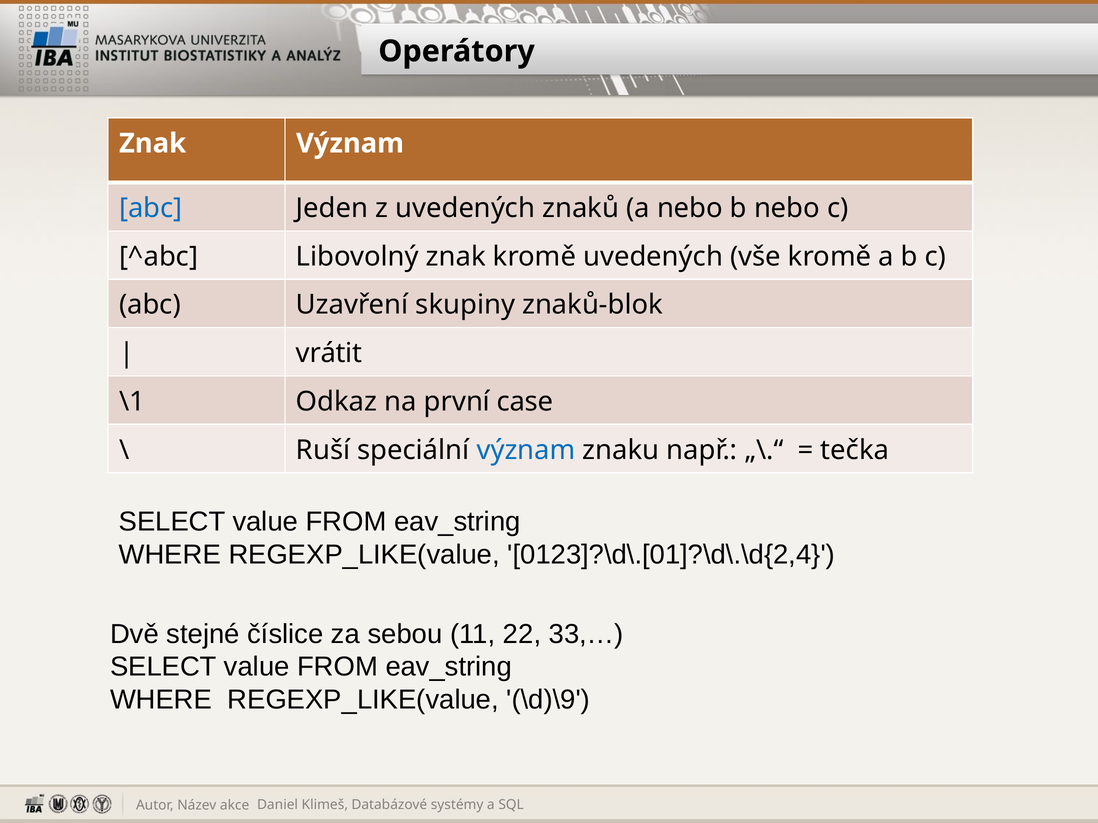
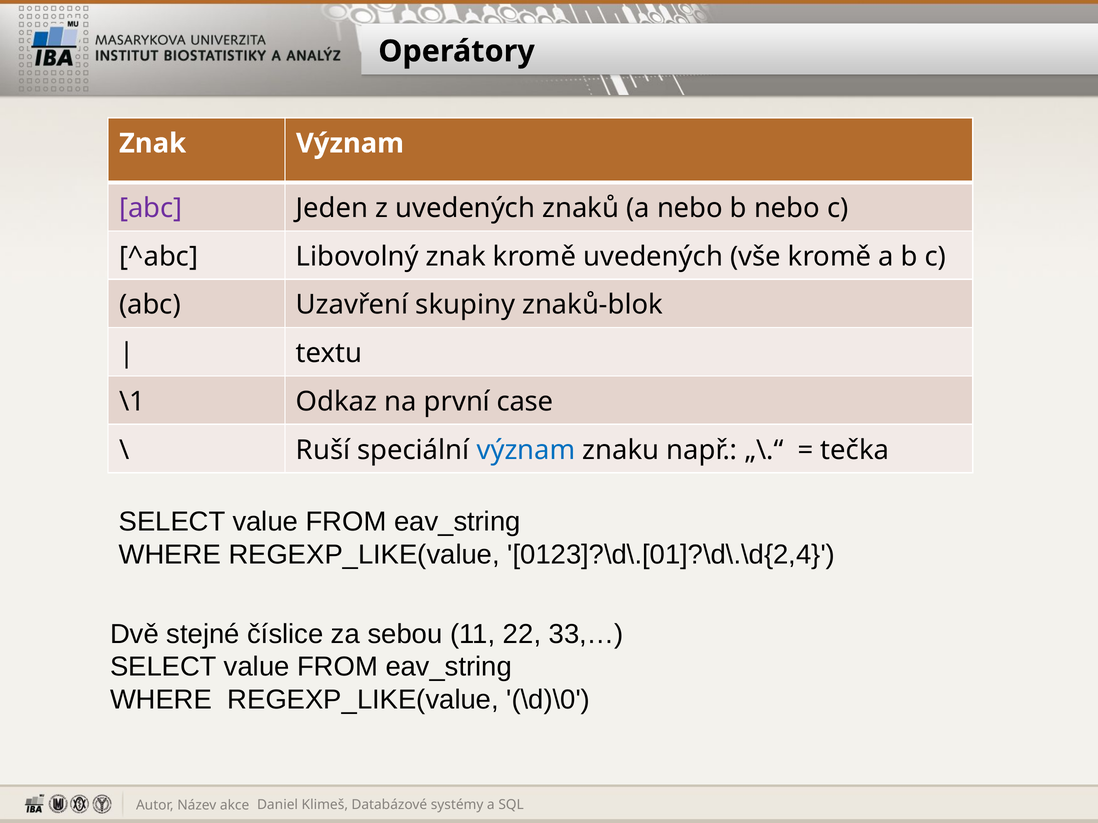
abc colour: blue -> purple (151, 208)
vrátit: vrátit -> textu (329, 353)
\d)\9: \d)\9 -> \d)\0 (548, 700)
